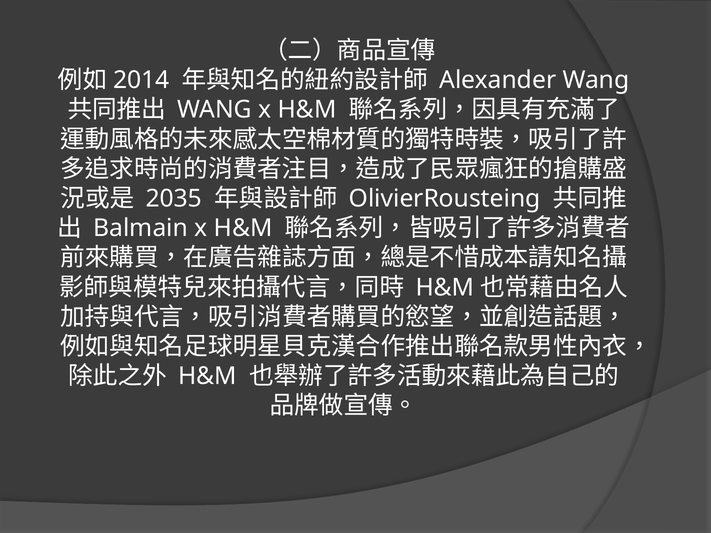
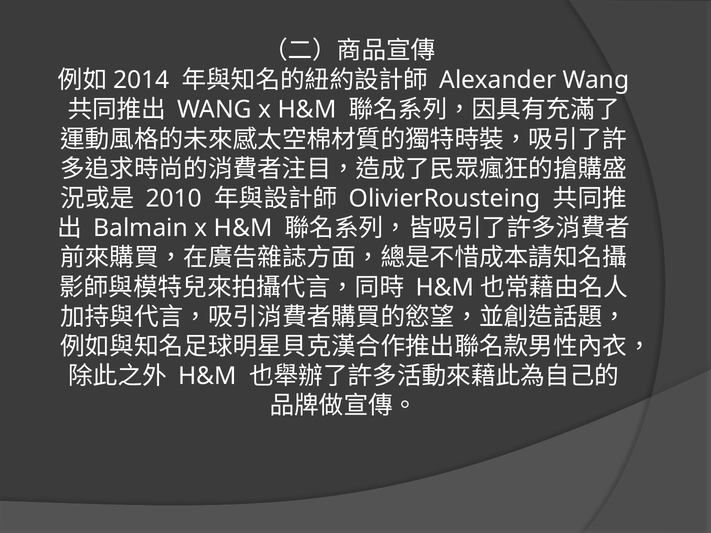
2035: 2035 -> 2010 (174, 199)
